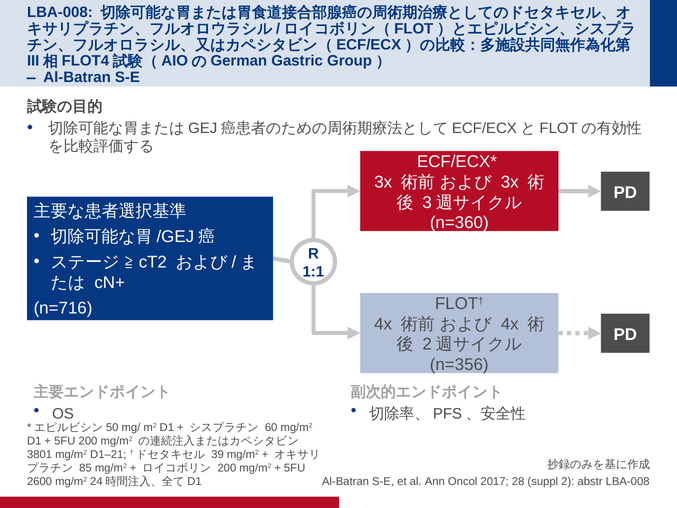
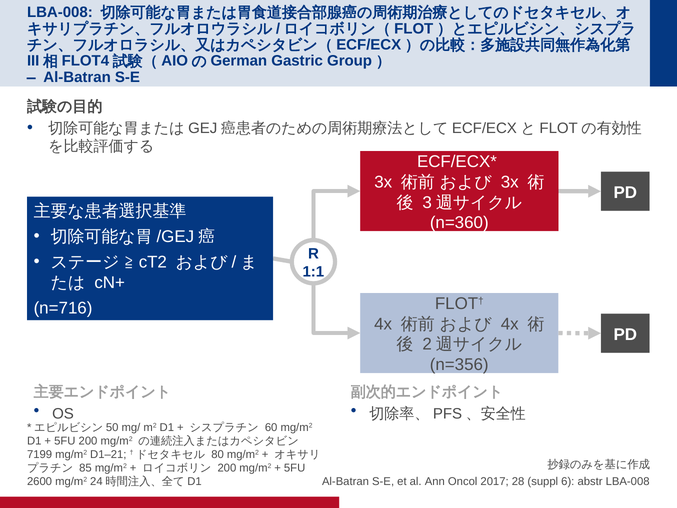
3801: 3801 -> 7199 (40, 454)
39: 39 -> 80 (218, 454)
2: 2 -> 6 (568, 481)
